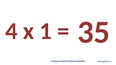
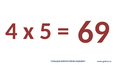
1: 1 -> 5 (46, 31)
35: 35 -> 69 (94, 32)
